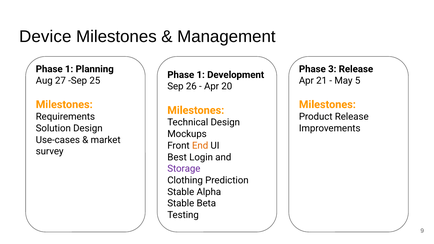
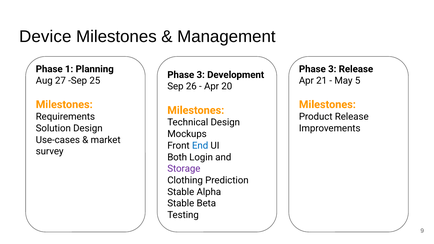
1: 1 -> 3 (201, 75)
End colour: orange -> blue (200, 146)
Best: Best -> Both (177, 157)
